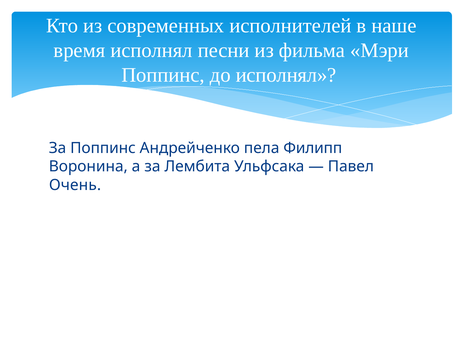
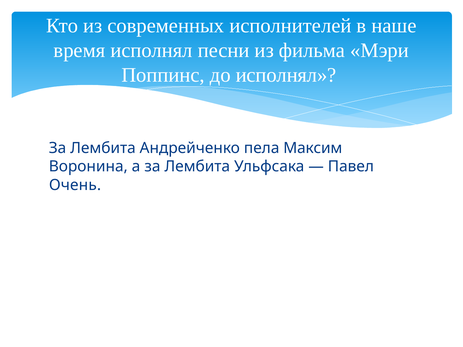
Поппинс: Поппинс -> Лембита (103, 148)
Филипп: Филипп -> Максим (313, 148)
